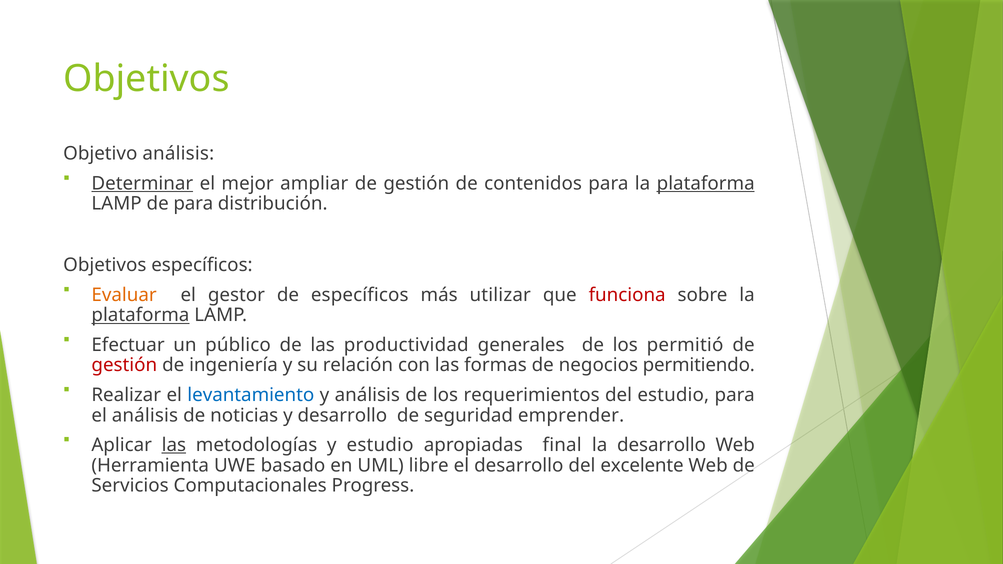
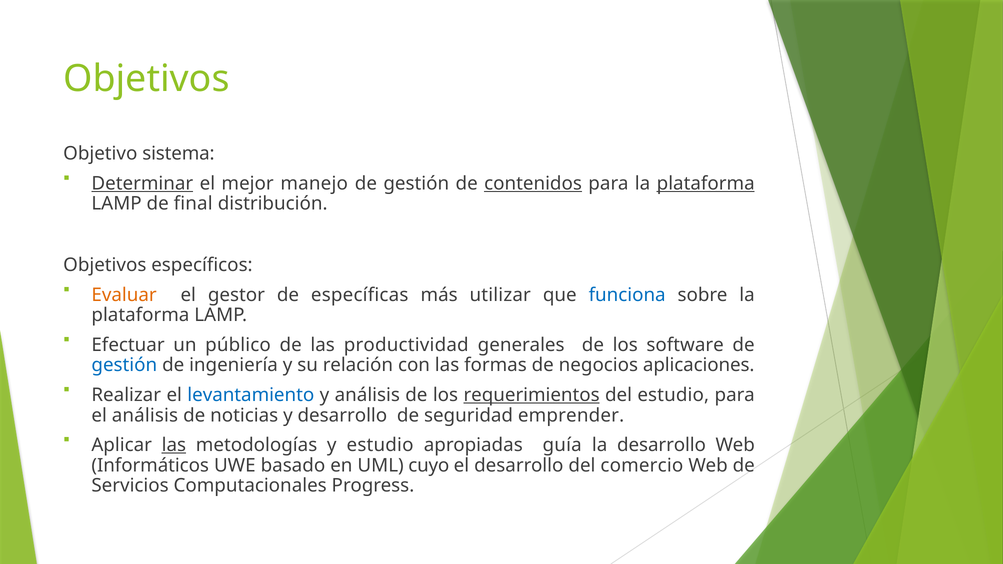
Objetivo análisis: análisis -> sistema (178, 154)
ampliar: ampliar -> manejo (314, 183)
contenidos underline: none -> present (533, 183)
de para: para -> final (193, 204)
de específicos: específicos -> específicas (360, 295)
funciona colour: red -> blue (627, 295)
plataforma underline: present -> none (140, 315)
permitió: permitió -> software (685, 345)
gestión colour: red -> blue (124, 365)
permitiendo: permitiendo -> aplicaciones (699, 365)
requerimientos underline: none -> present (532, 395)
final: final -> guía (562, 445)
Herramienta: Herramienta -> Informáticos (150, 465)
libre: libre -> cuyo (429, 465)
excelente: excelente -> comercio (642, 465)
